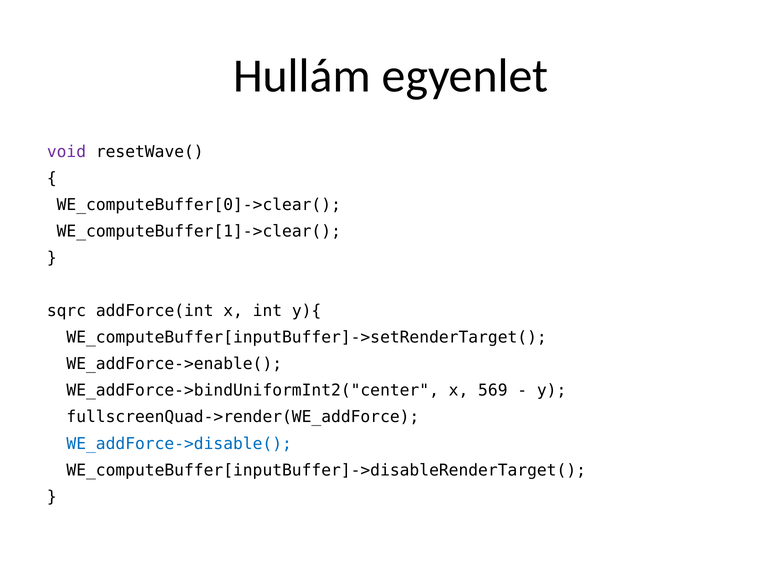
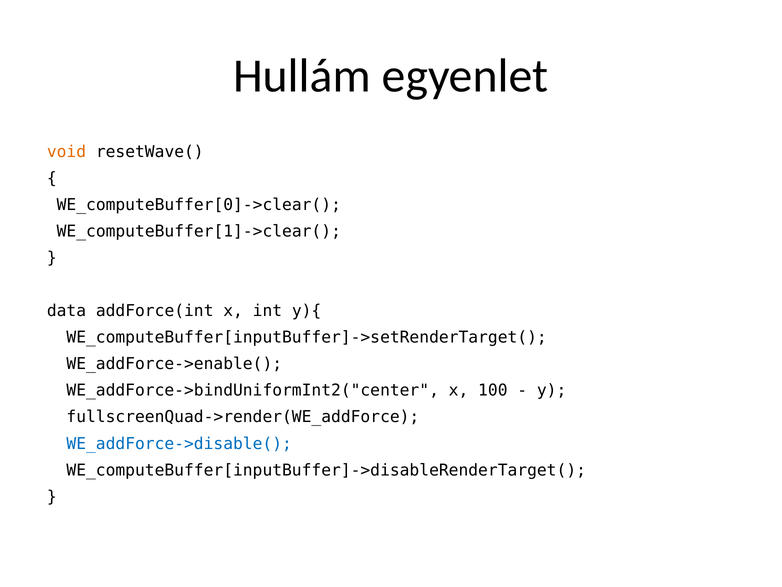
void colour: purple -> orange (66, 152)
sqrc: sqrc -> data (66, 311)
569: 569 -> 100 (493, 390)
